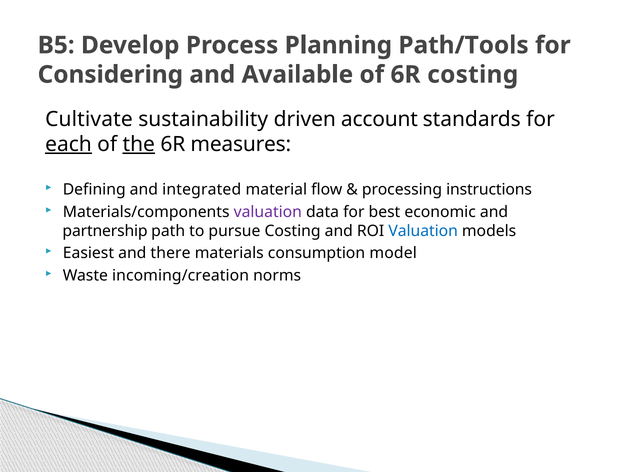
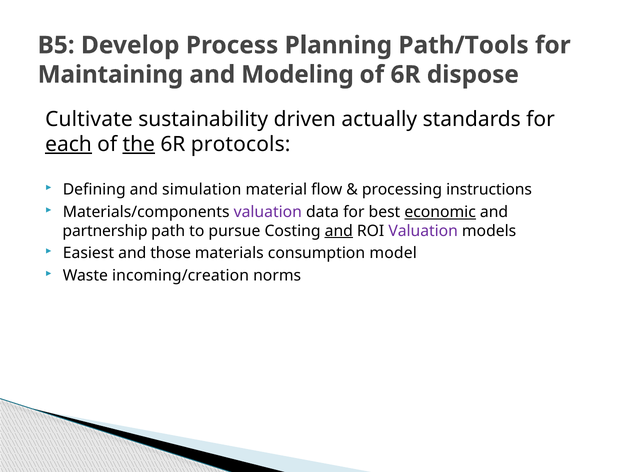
Considering: Considering -> Maintaining (110, 75)
Available: Available -> Modeling (297, 75)
6R costing: costing -> dispose (473, 75)
account: account -> actually (379, 119)
measures: measures -> protocols (241, 144)
integrated: integrated -> simulation (202, 190)
economic underline: none -> present (440, 212)
and underline: none -> present (339, 231)
Valuation colour: blue -> purple (423, 231)
there: there -> those (171, 253)
